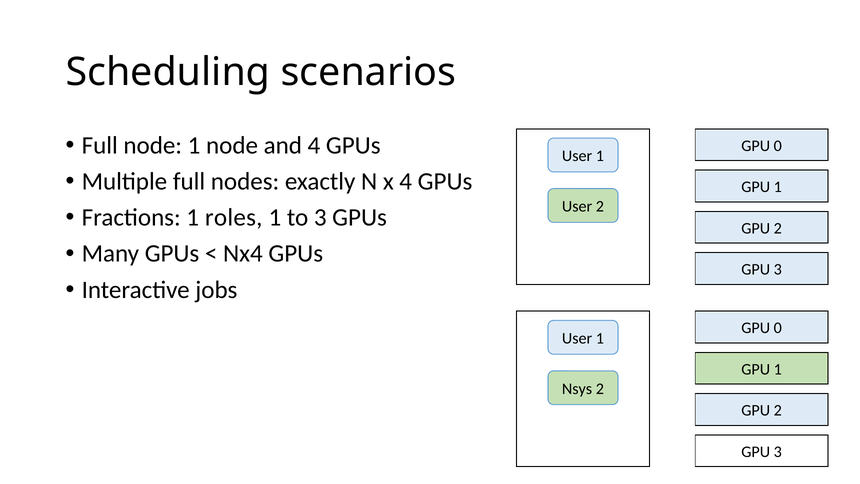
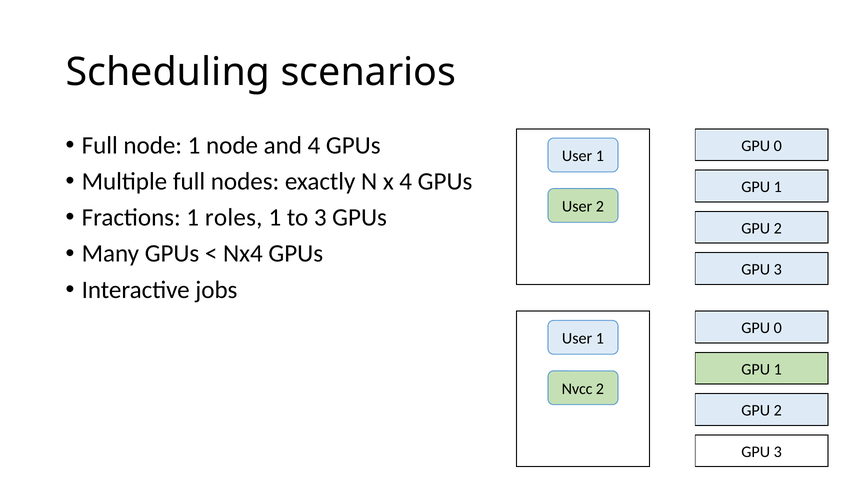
Nsys: Nsys -> Nvcc (577, 389)
